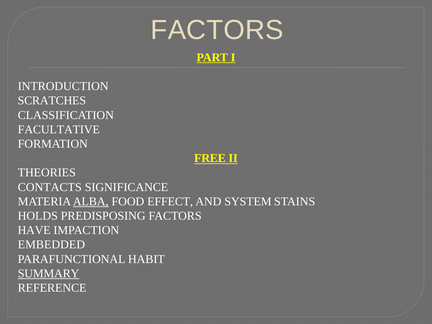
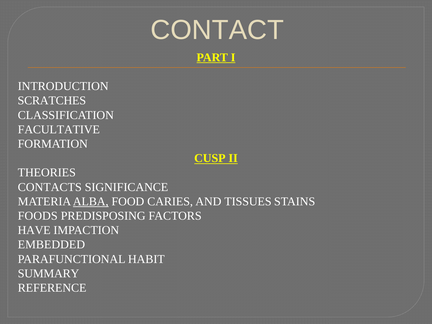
FACTORS: FACTORS -> CONTACT (217, 30)
FREE: FREE -> CUSP (210, 158)
EFFECT: EFFECT -> CARIES (170, 201)
SYSTEM: SYSTEM -> TISSUES (248, 201)
HOLDS: HOLDS -> FOODS (38, 216)
SUMMARY underline: present -> none (49, 274)
